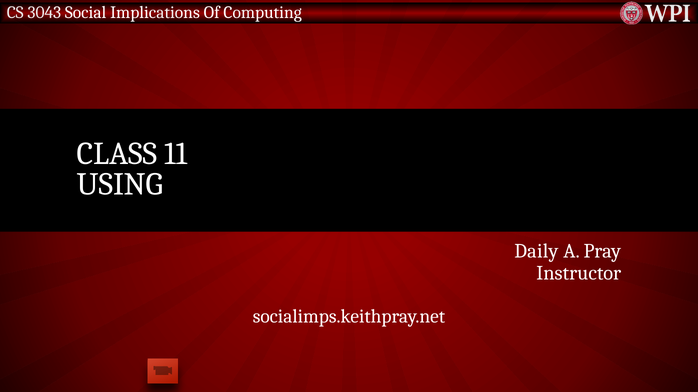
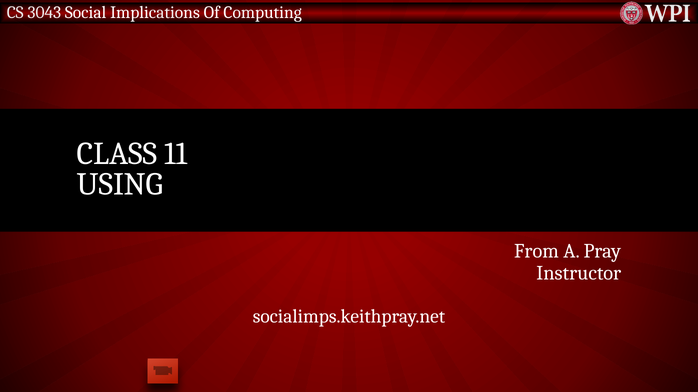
Daily: Daily -> From (536, 251)
